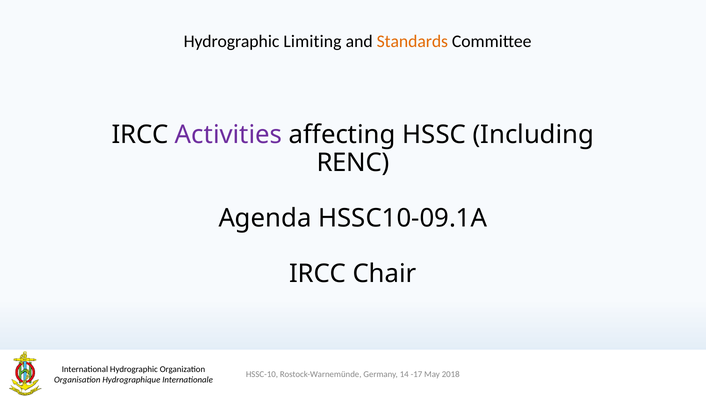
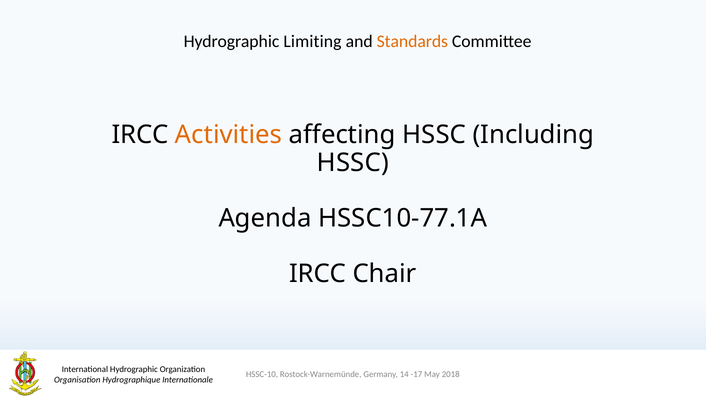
Activities colour: purple -> orange (229, 135)
RENC: RENC -> HSSC (353, 163)
HSSC10-09.1A: HSSC10-09.1A -> HSSC10-77.1A (403, 218)
